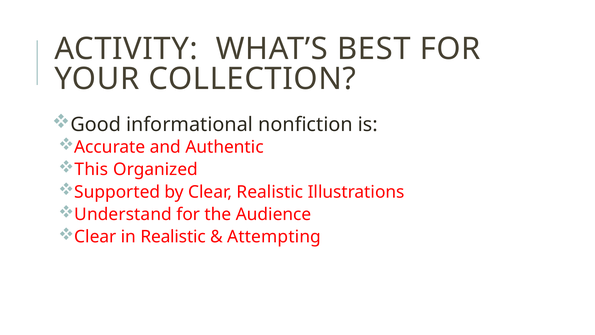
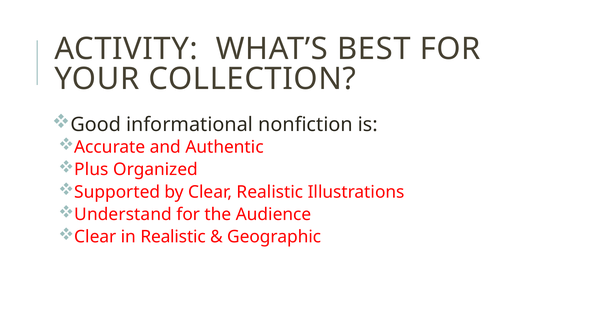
This: This -> Plus (91, 169)
Attempting: Attempting -> Geographic (274, 237)
